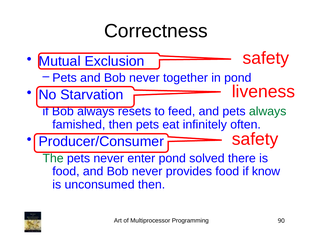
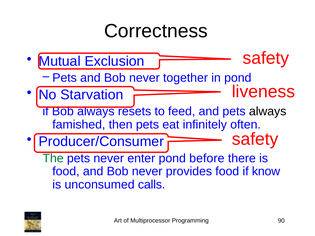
always colour: green -> black (268, 112)
solved: solved -> before (207, 158)
unconsumed then: then -> calls (152, 185)
